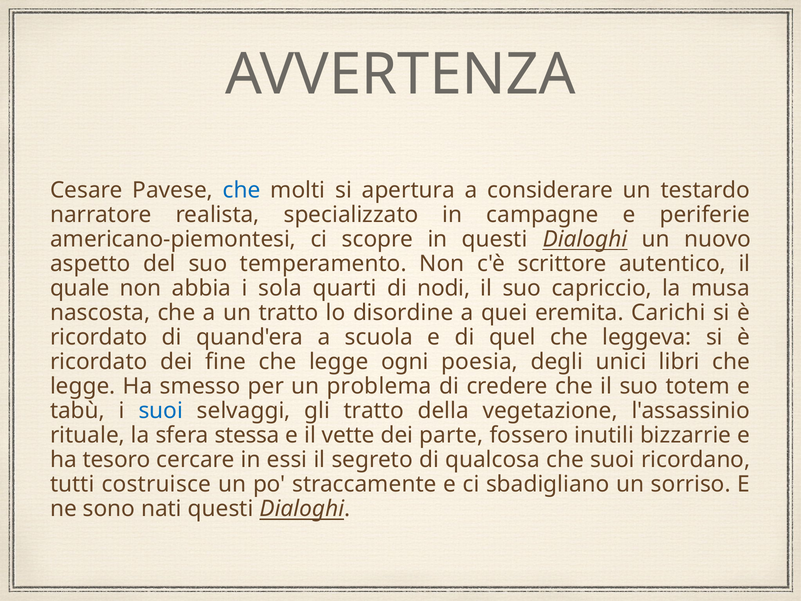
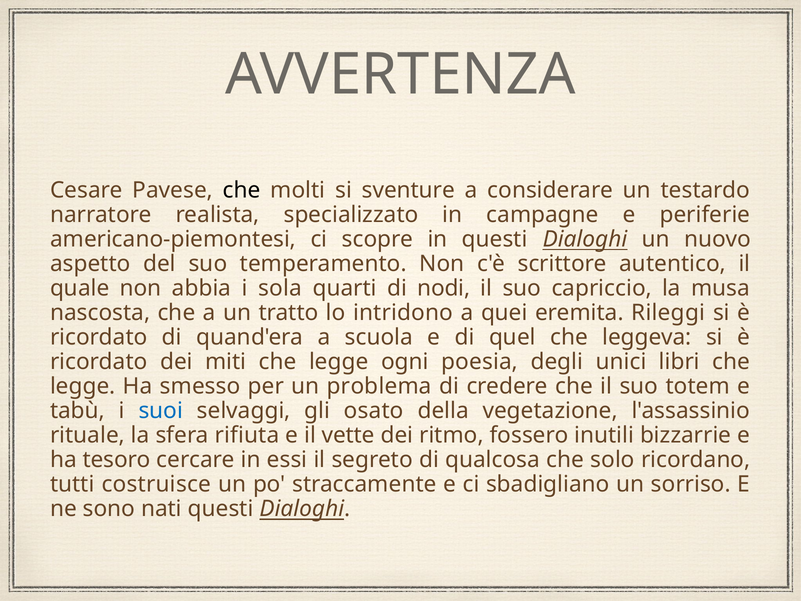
che colour: blue -> black (242, 190)
apertura: apertura -> sventure (408, 190)
disordine: disordine -> intridono (403, 313)
Carichi: Carichi -> Rileggi (668, 313)
fine: fine -> miti (226, 362)
gli tratto: tratto -> osato (374, 411)
stessa: stessa -> rifiuta (247, 435)
parte: parte -> ritmo (451, 435)
che suoi: suoi -> solo (612, 460)
